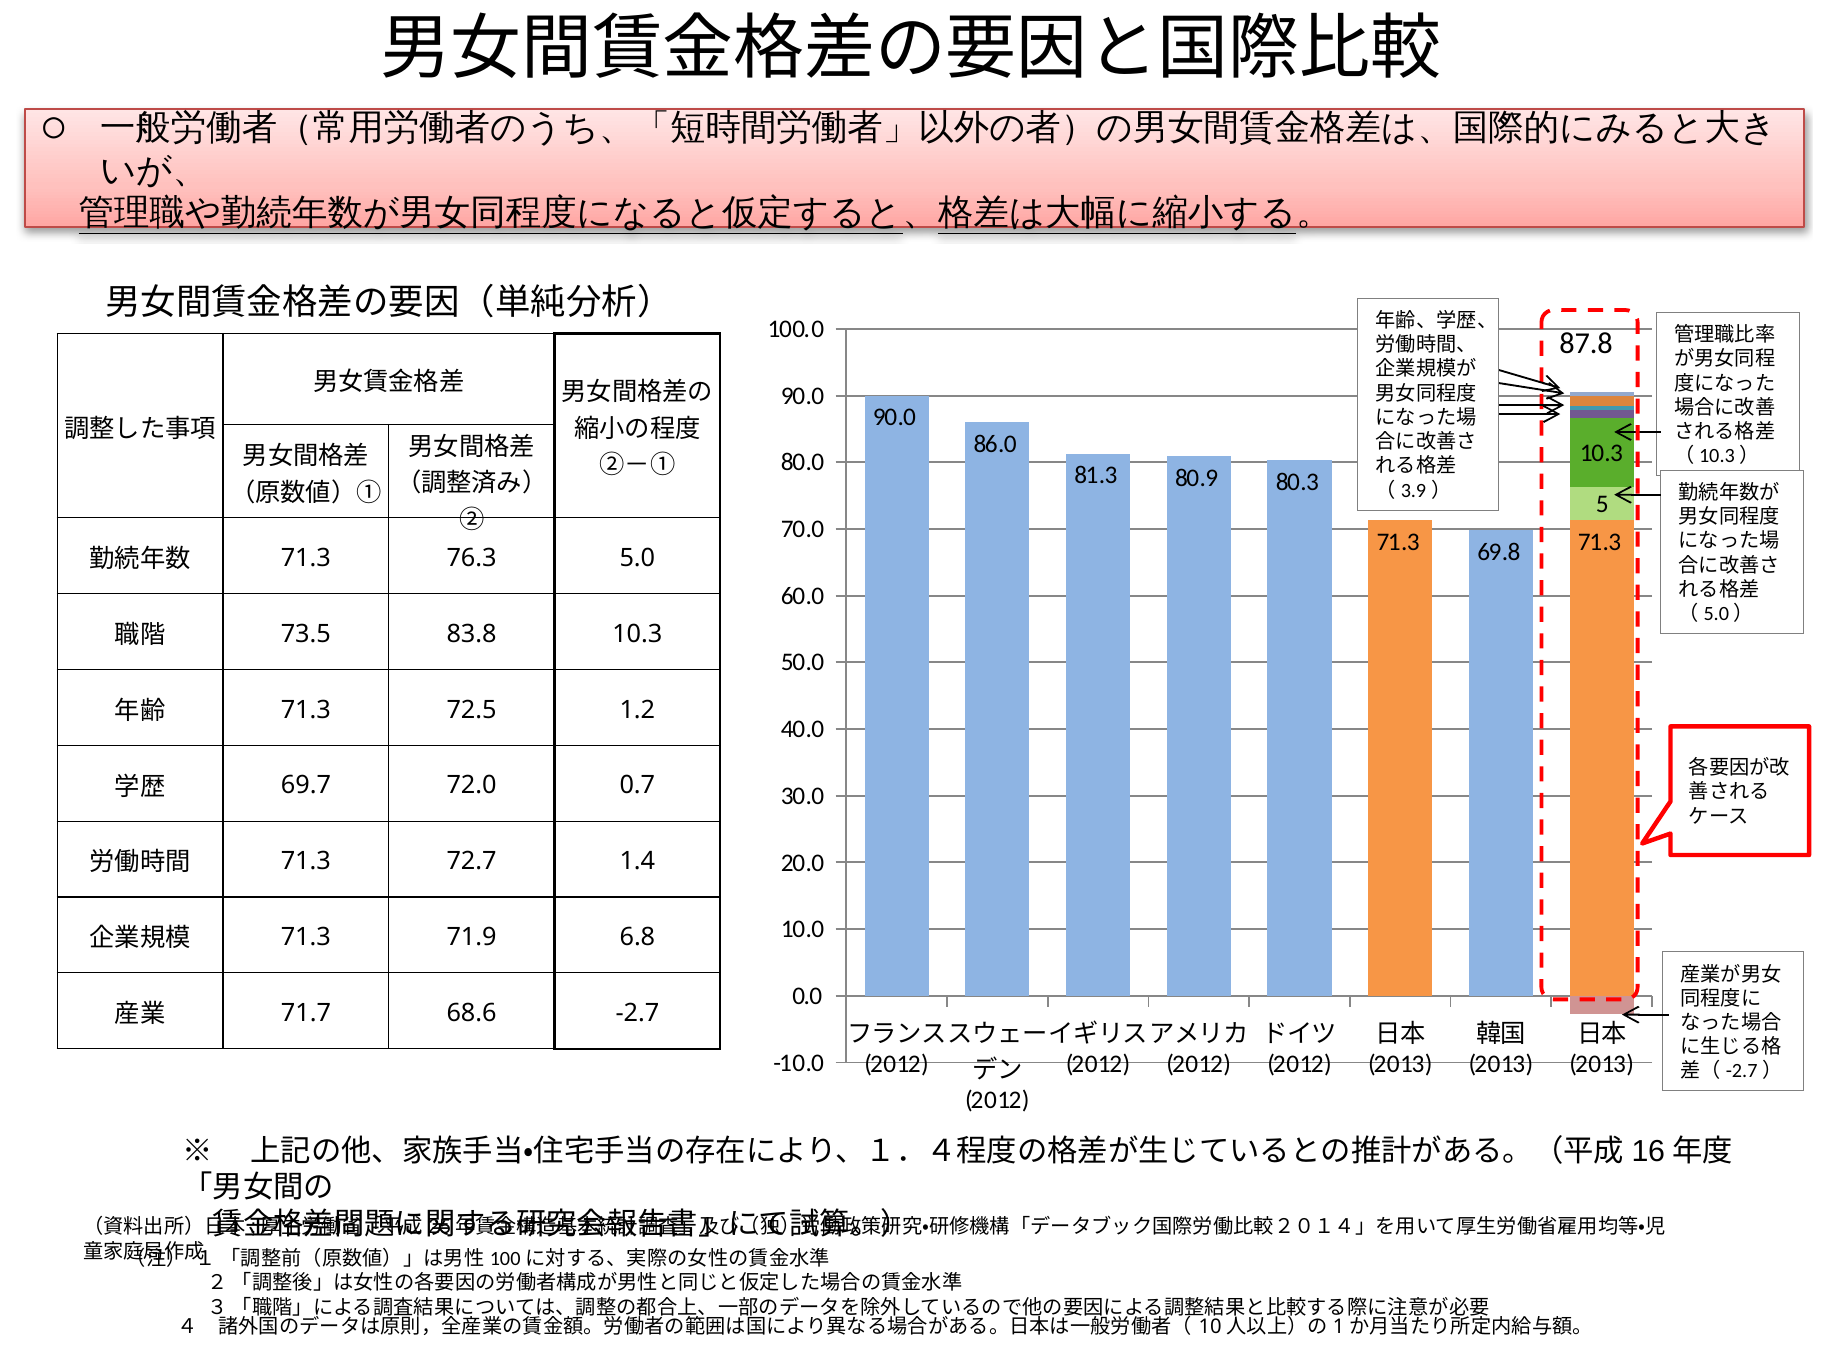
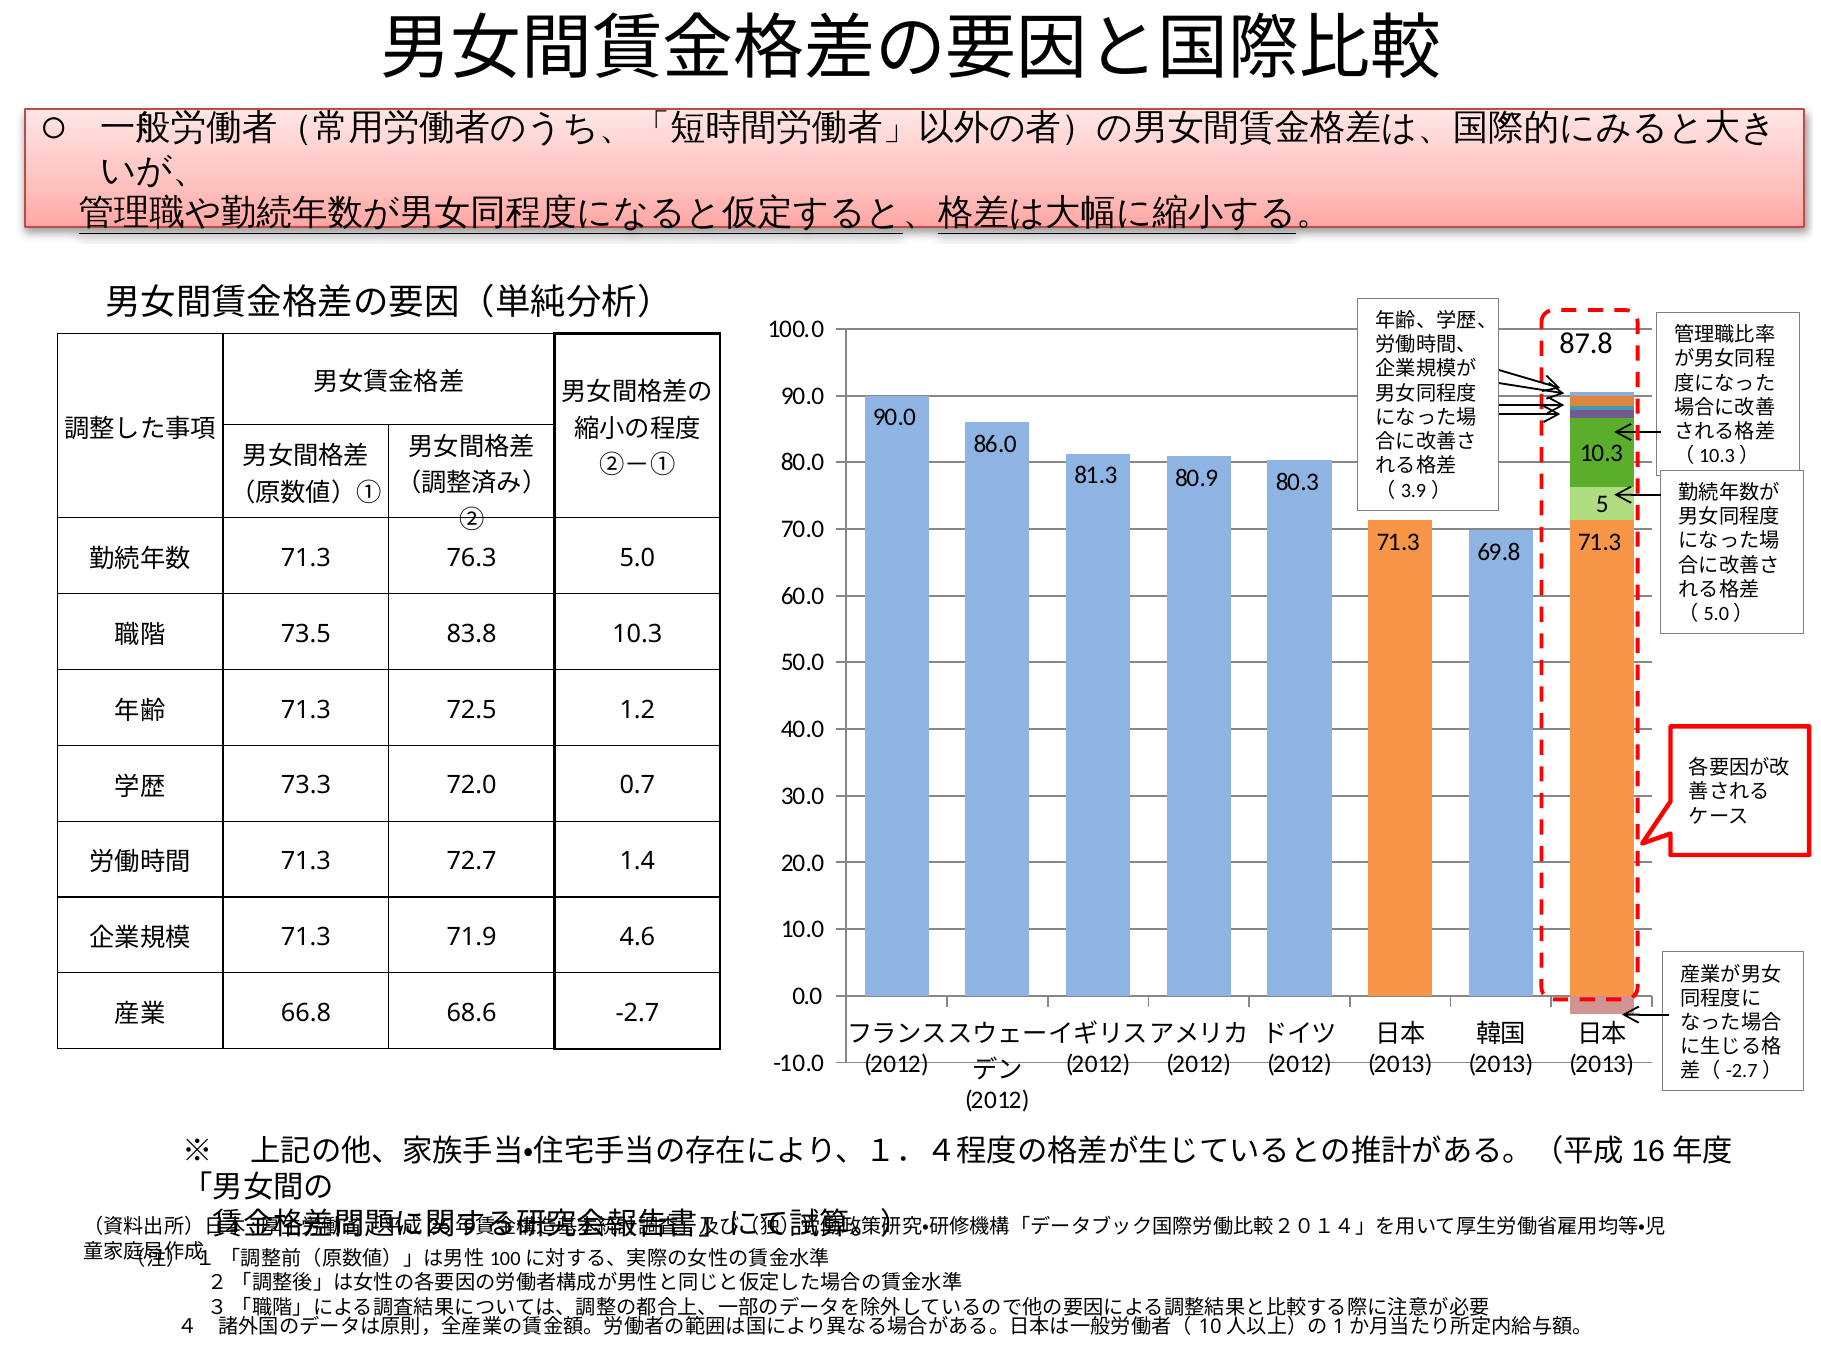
69.7: 69.7 -> 73.3 (306, 785)
6.8: 6.8 -> 4.6 (637, 937)
71.7: 71.7 -> 66.8 (306, 1013)
